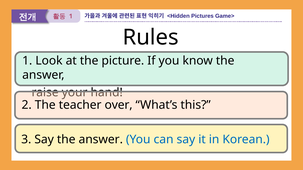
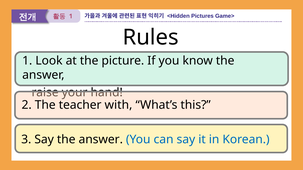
over: over -> with (118, 105)
